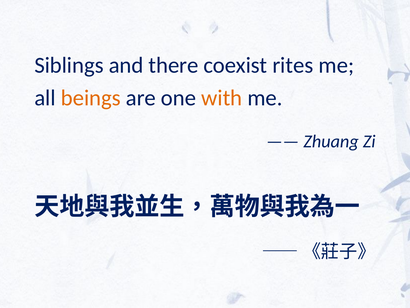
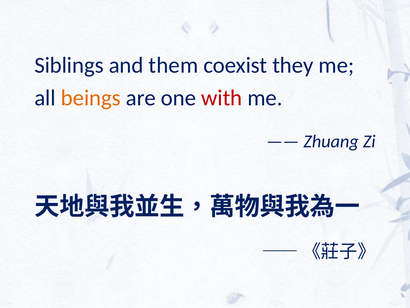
there: there -> them (173, 65)
rites: rites -> they (293, 65)
with colour: orange -> red (222, 98)
